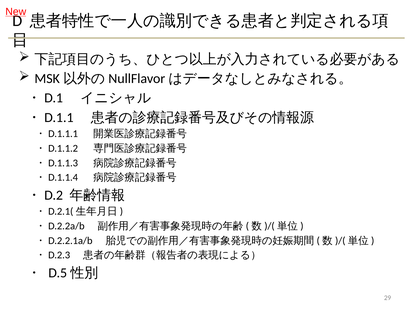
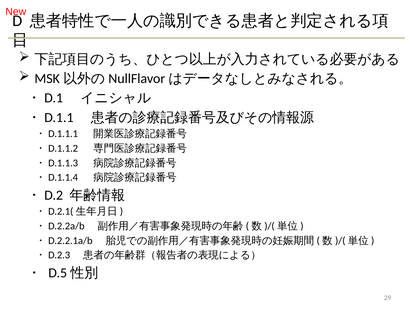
New underline: present -> none (16, 12)
